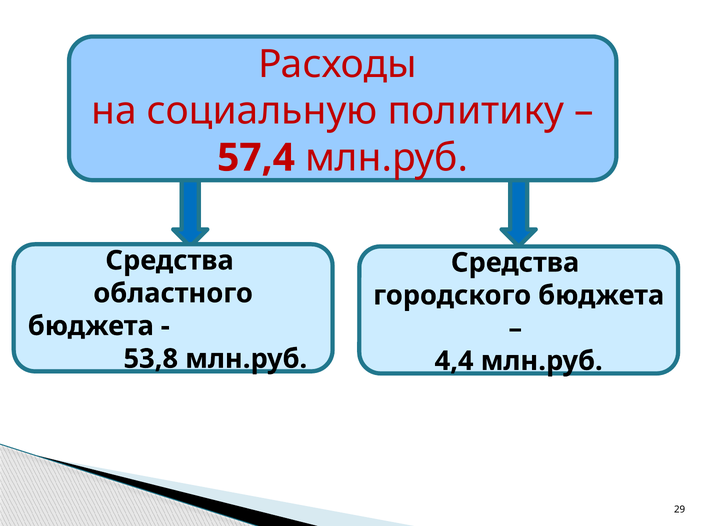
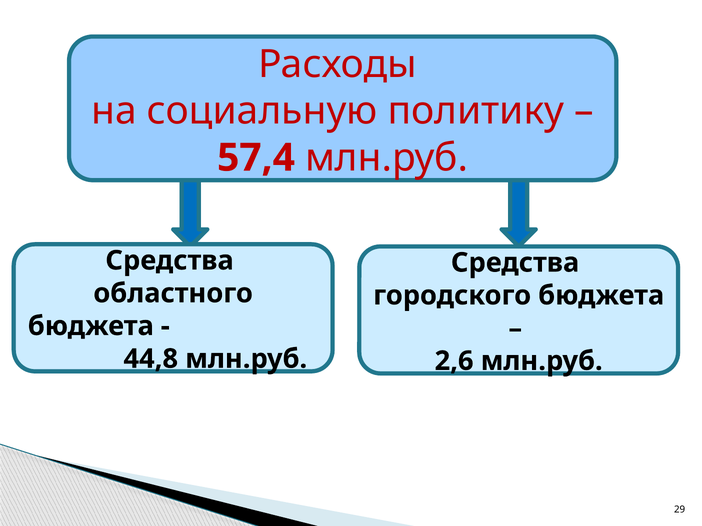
53,8: 53,8 -> 44,8 (151, 359)
4,4: 4,4 -> 2,6 (454, 361)
